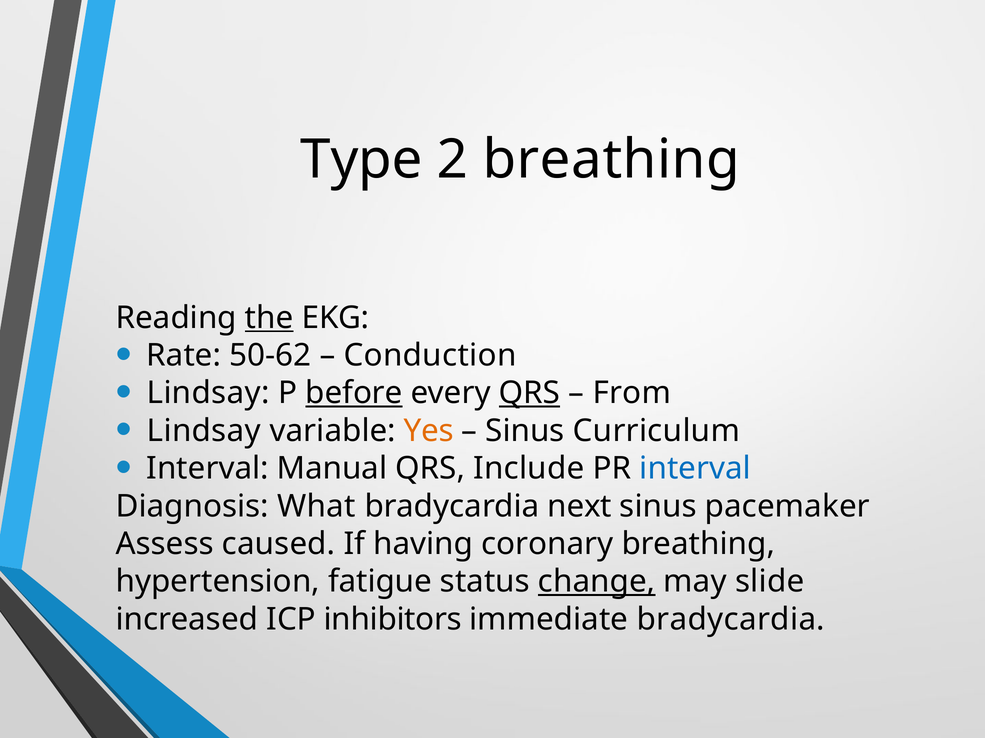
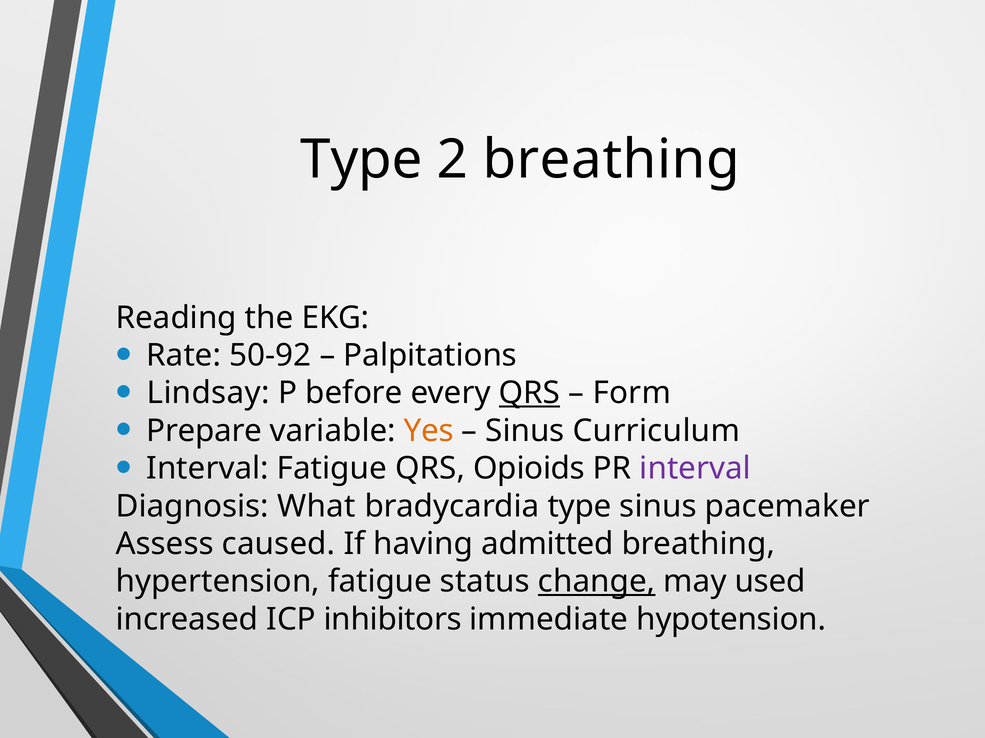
the underline: present -> none (269, 318)
50-62: 50-62 -> 50-92 (270, 356)
Conduction: Conduction -> Palpitations (430, 356)
before underline: present -> none (354, 394)
From: From -> Form (632, 394)
Lindsay: Lindsay -> Prepare (204, 431)
Interval Manual: Manual -> Fatigue (332, 469)
Include: Include -> Opioids (529, 469)
interval colour: blue -> purple (695, 469)
bradycardia next: next -> type (580, 507)
coronary: coronary -> admitted (548, 544)
slide: slide -> used (770, 582)
immediate bradycardia: bradycardia -> hypotension (731, 620)
